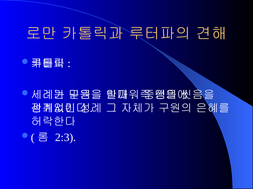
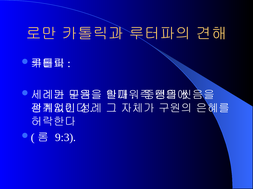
2:3: 2:3 -> 9:3 (66, 138)
